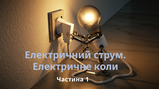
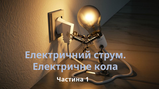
коли: коли -> кола (106, 67)
